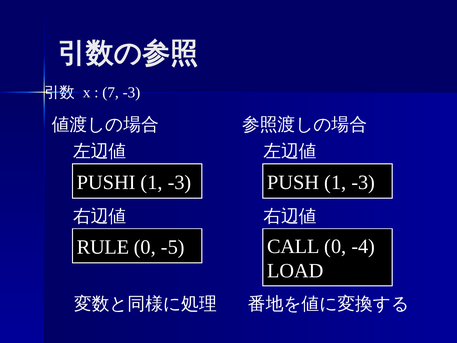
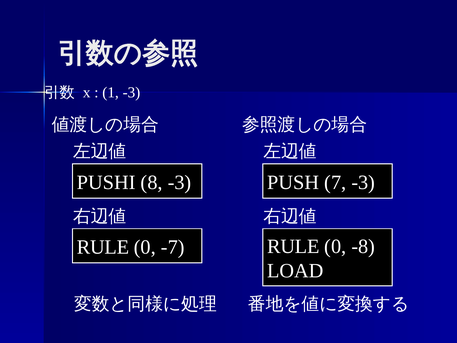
7: 7 -> 1 (111, 93)
PUSHI 1: 1 -> 8 (152, 182)
PUSH 1: 1 -> 7 (335, 182)
CALL: CALL -> RULE (293, 246)
-4: -4 -> -8 (363, 246)
-5: -5 -> -7 (173, 247)
